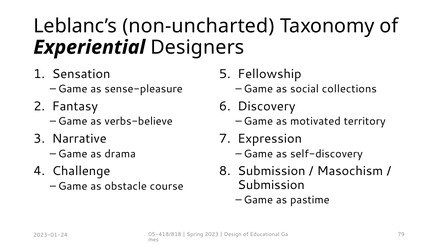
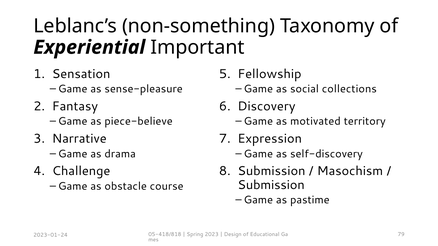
non-uncharted: non-uncharted -> non-something (198, 26)
Designers: Designers -> Important (197, 47)
verbs-believe: verbs-believe -> piece-believe (139, 122)
